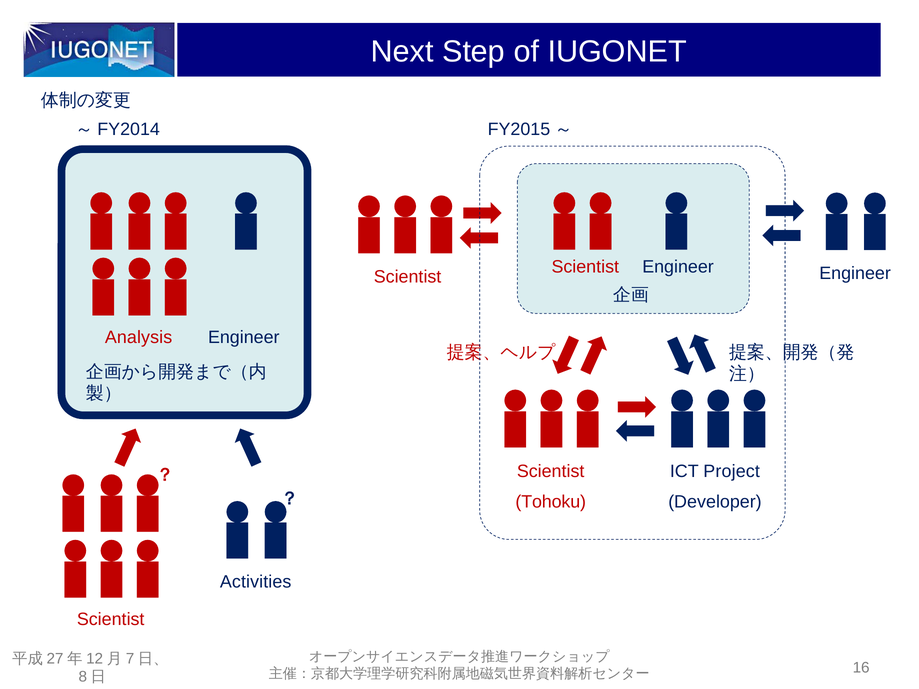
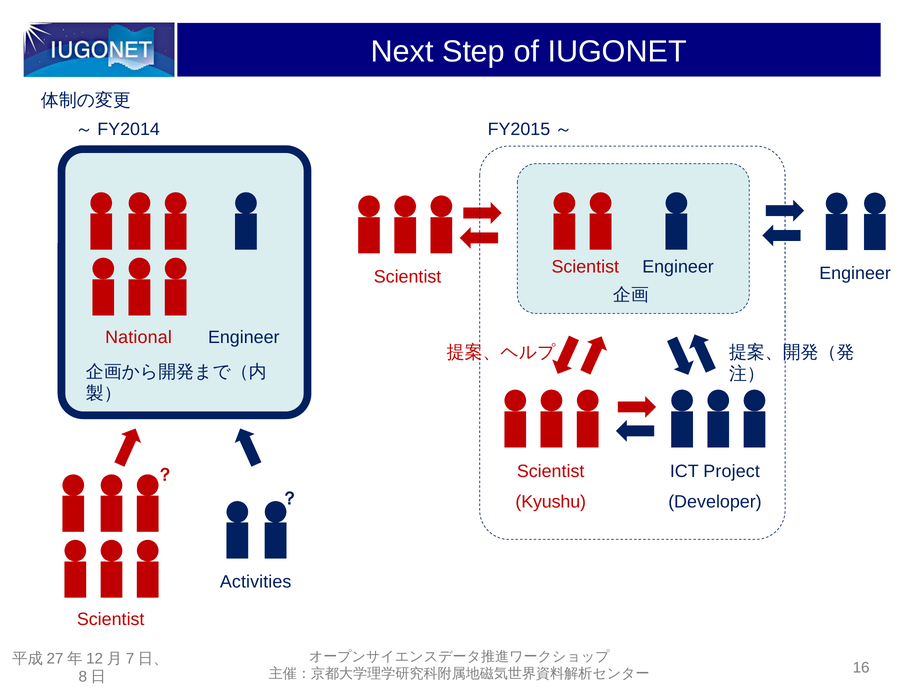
Analysis: Analysis -> National (139, 337)
Tohoku: Tohoku -> Kyushu (551, 502)
